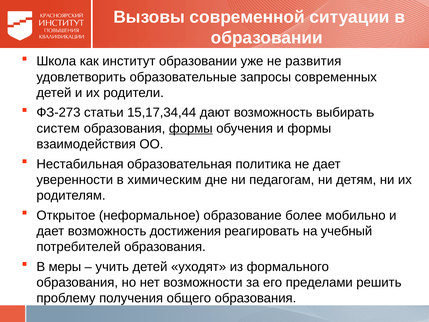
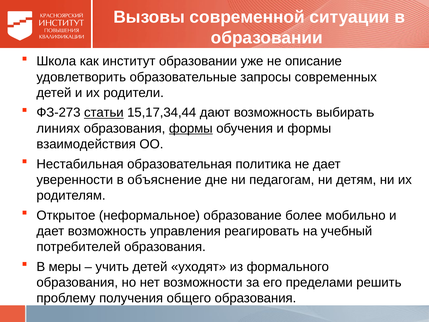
развития: развития -> описание (313, 61)
статьи underline: none -> present (104, 113)
систем: систем -> линиях (58, 128)
химическим: химическим -> объяснение (164, 180)
достижения: достижения -> управления (185, 231)
